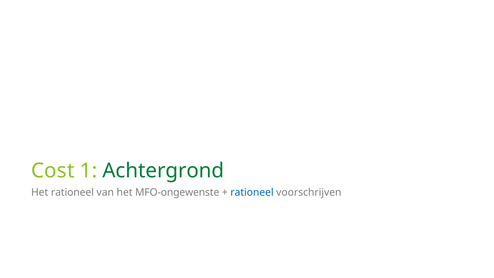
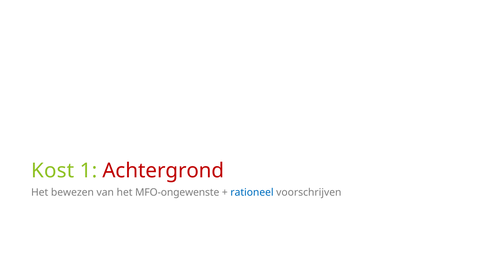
Cost: Cost -> Kost (53, 171)
Achtergrond colour: green -> red (163, 171)
Het rationeel: rationeel -> bewezen (72, 192)
